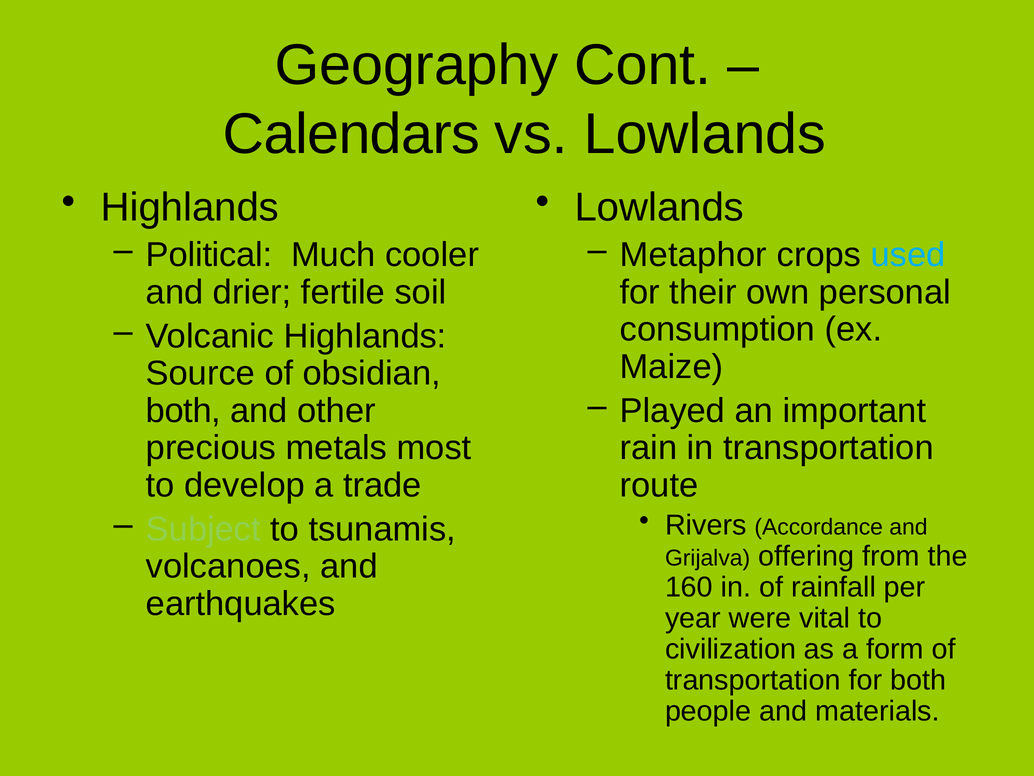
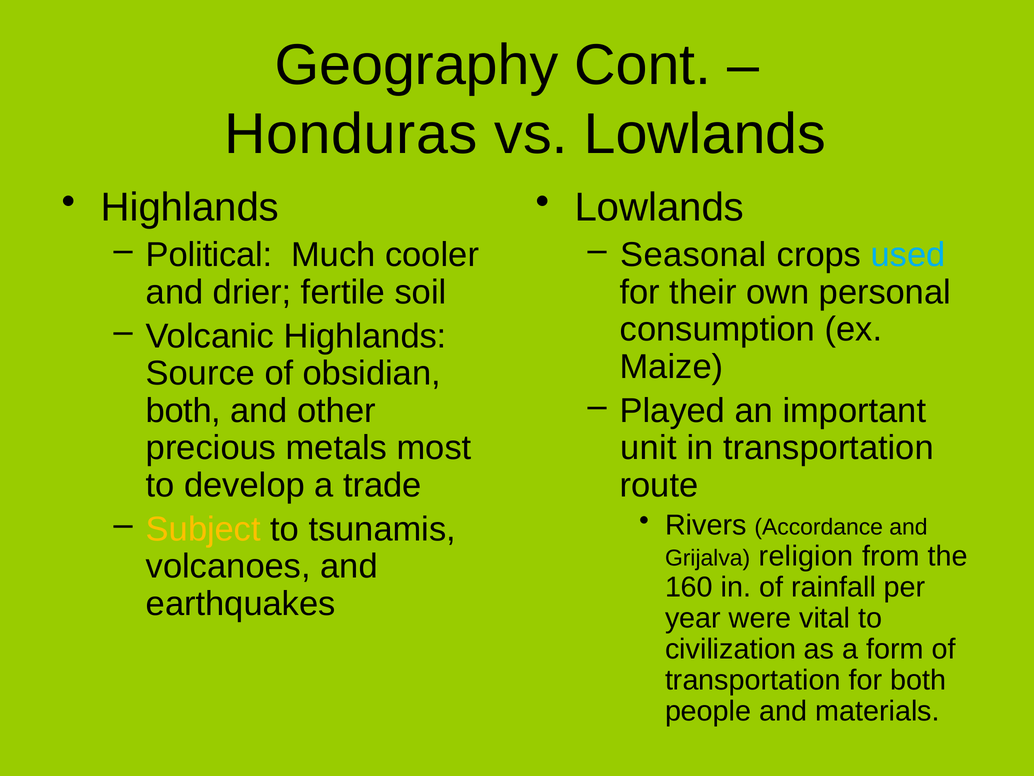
Calendars: Calendars -> Honduras (351, 134)
Metaphor: Metaphor -> Seasonal (693, 255)
rain: rain -> unit (648, 448)
Subject colour: light green -> yellow (203, 529)
offering: offering -> religion (806, 556)
